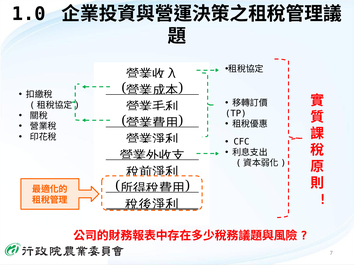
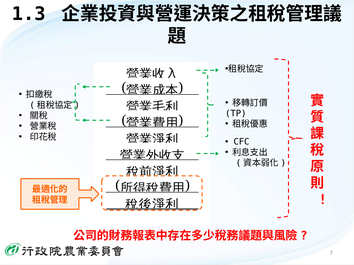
1.0: 1.0 -> 1.3 (29, 14)
